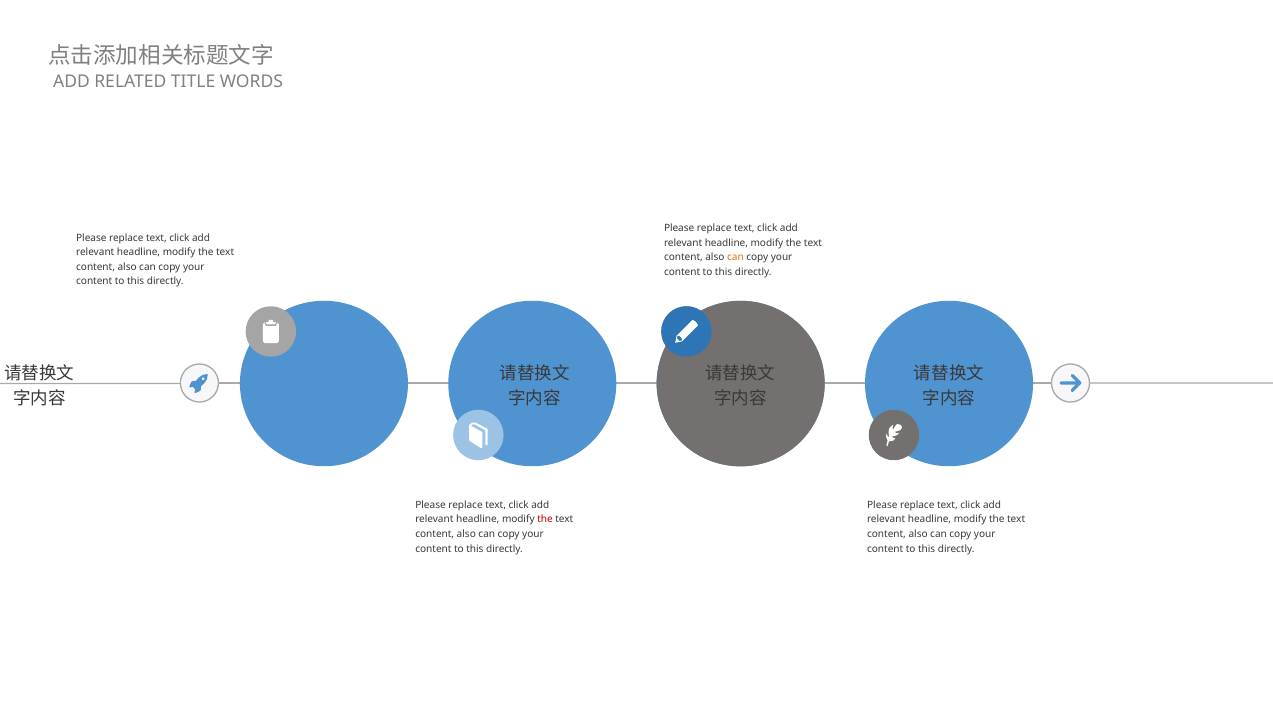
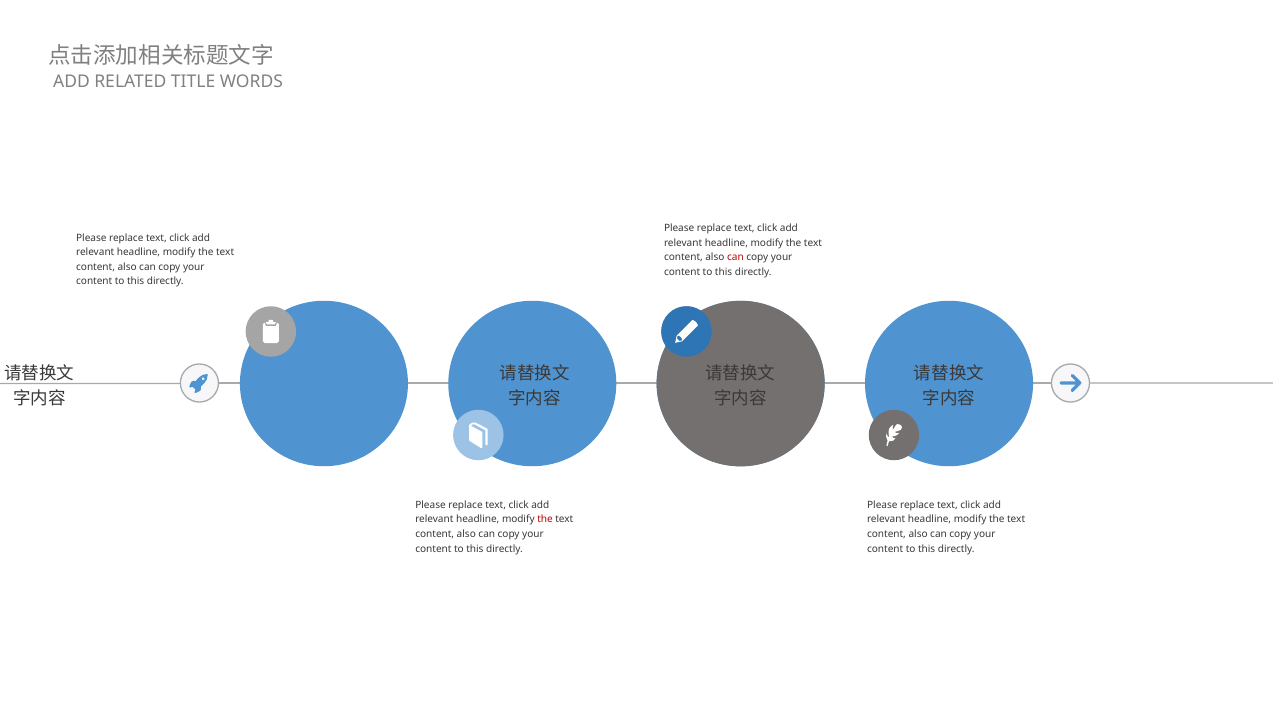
can colour: orange -> red (735, 257)
